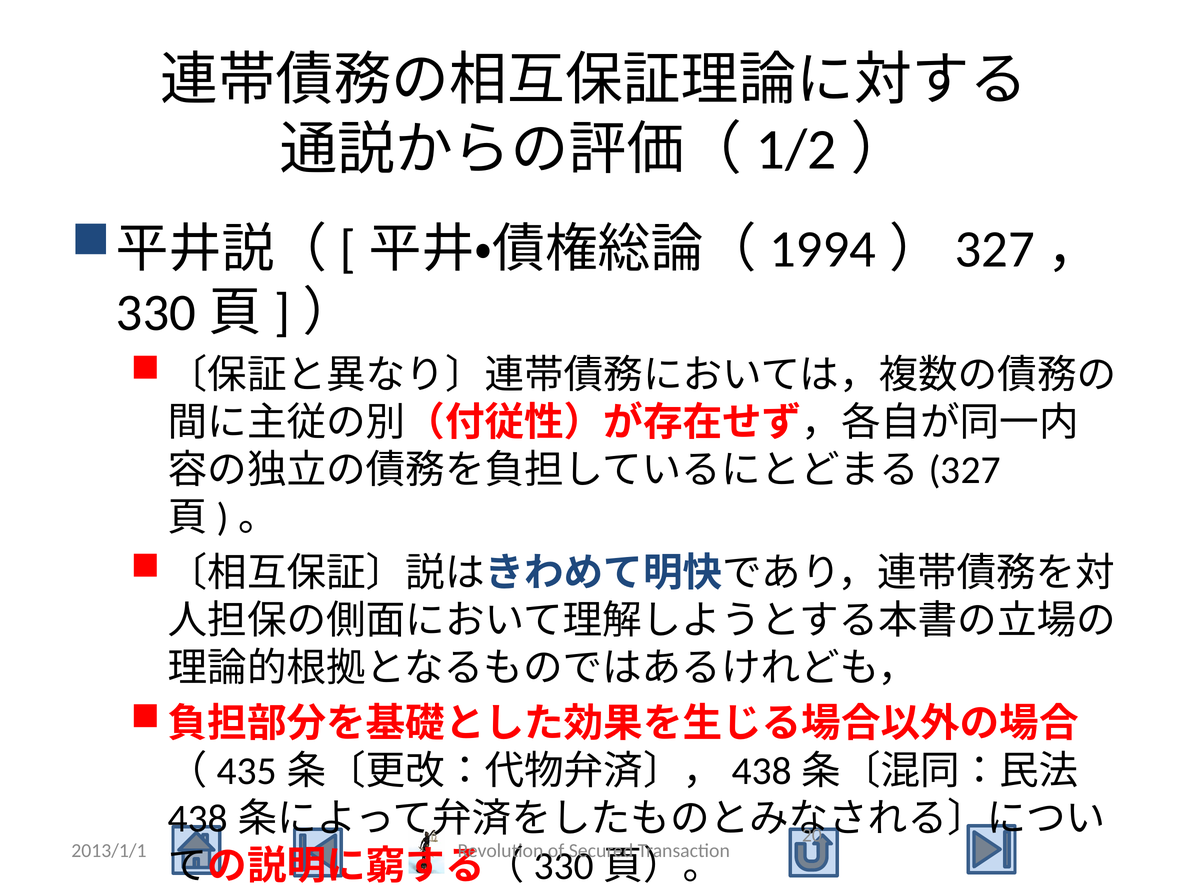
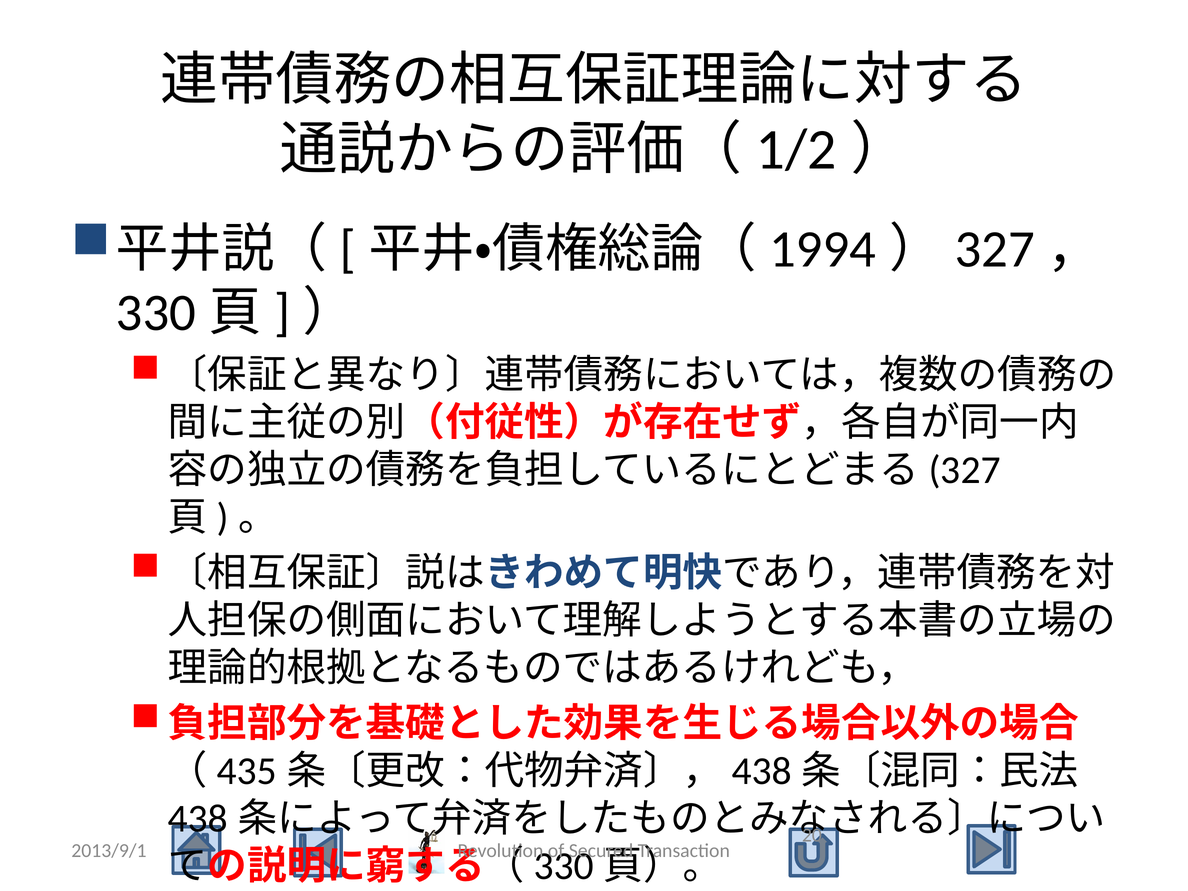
2013/1/1: 2013/1/1 -> 2013/9/1 (109, 851)
